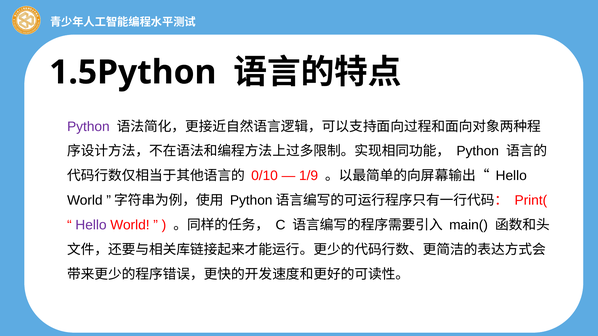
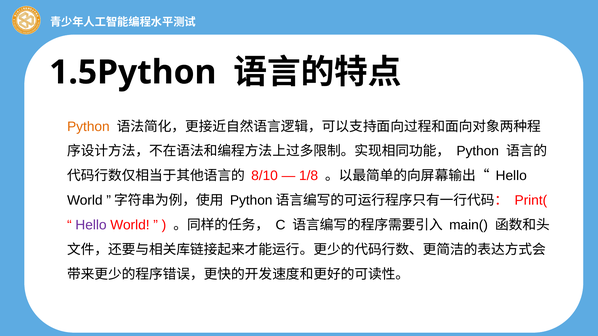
Python colour: purple -> orange (88, 127)
0/10: 0/10 -> 8/10 (265, 176)
1/9: 1/9 -> 1/8 (309, 176)
